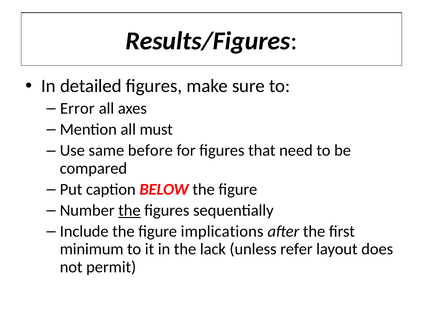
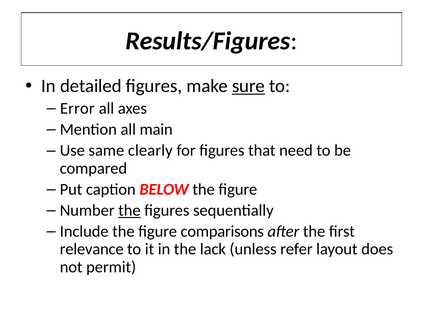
sure underline: none -> present (248, 86)
must: must -> main (156, 130)
before: before -> clearly (150, 151)
implications: implications -> comparisons (222, 232)
minimum: minimum -> relevance (92, 249)
